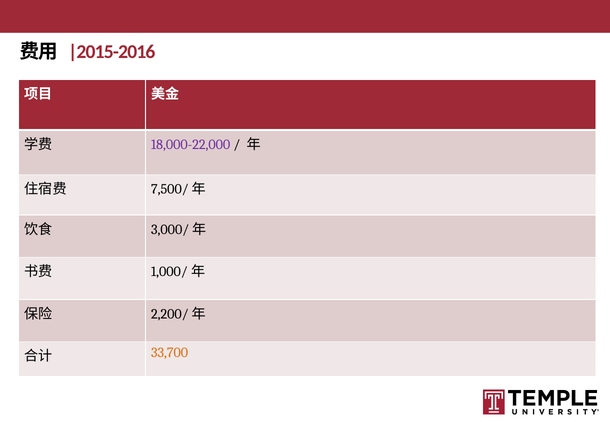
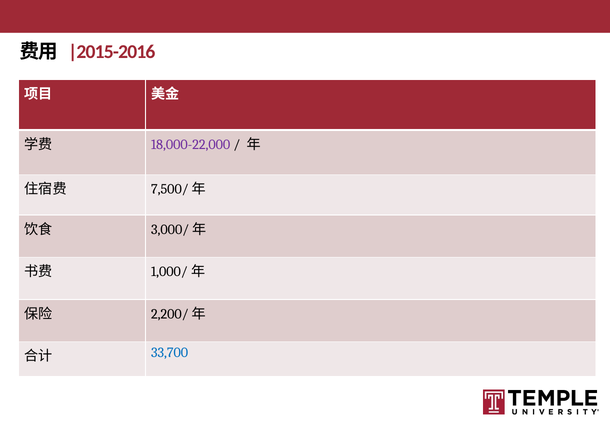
33,700 colour: orange -> blue (170, 353)
